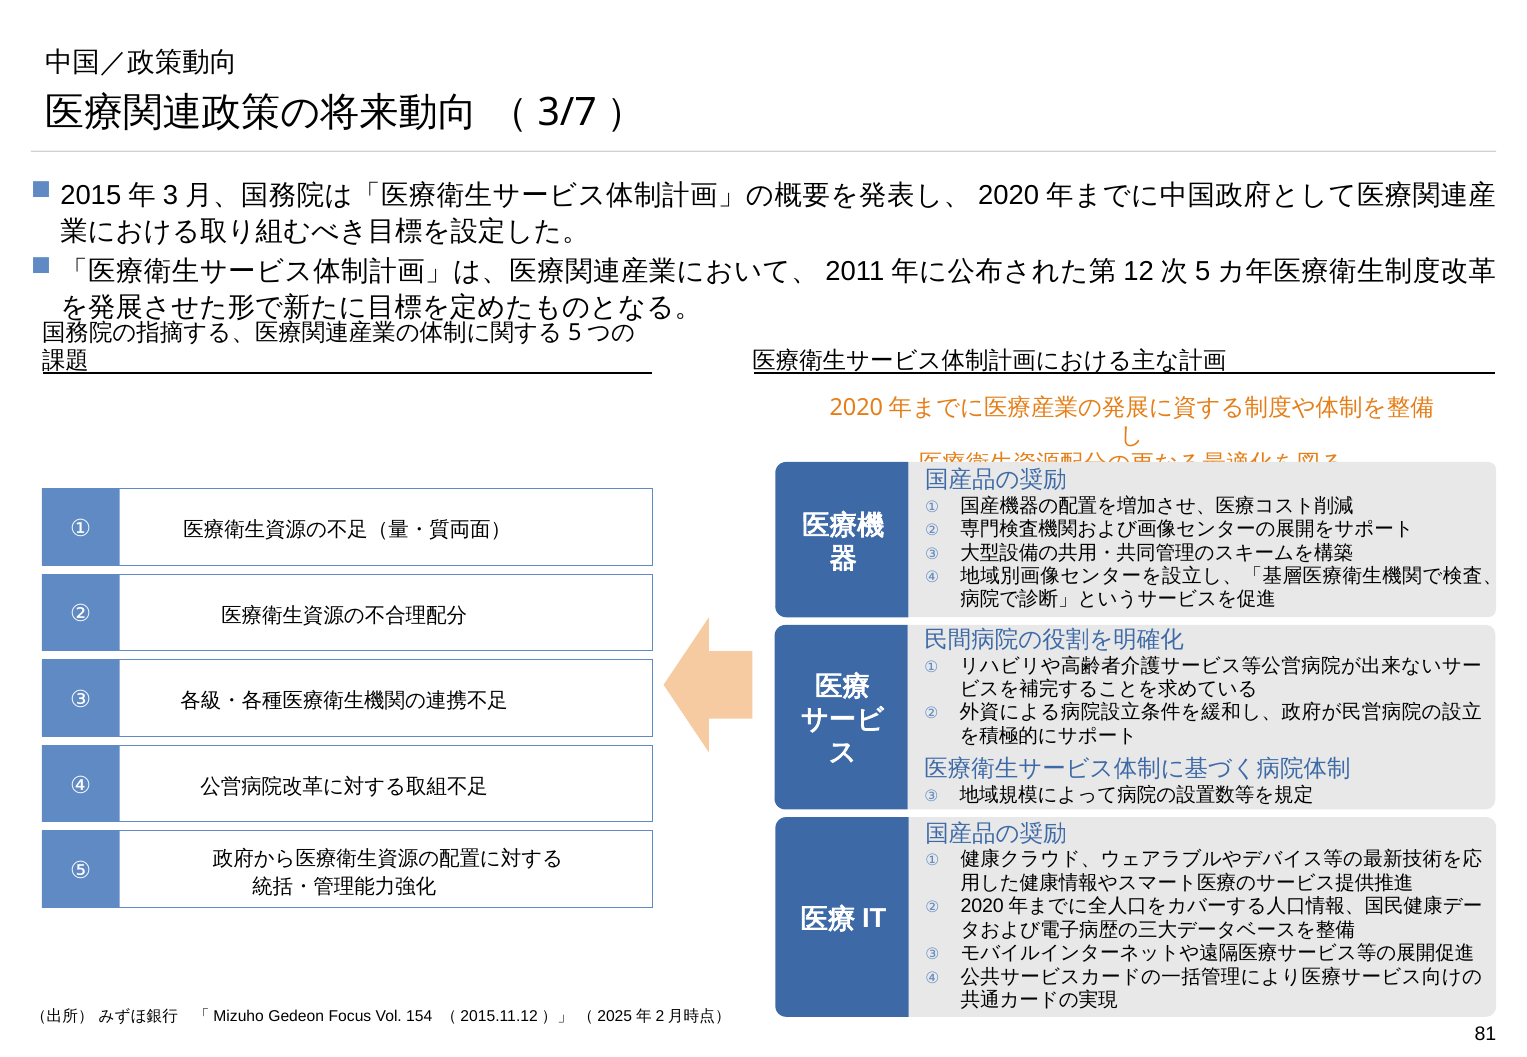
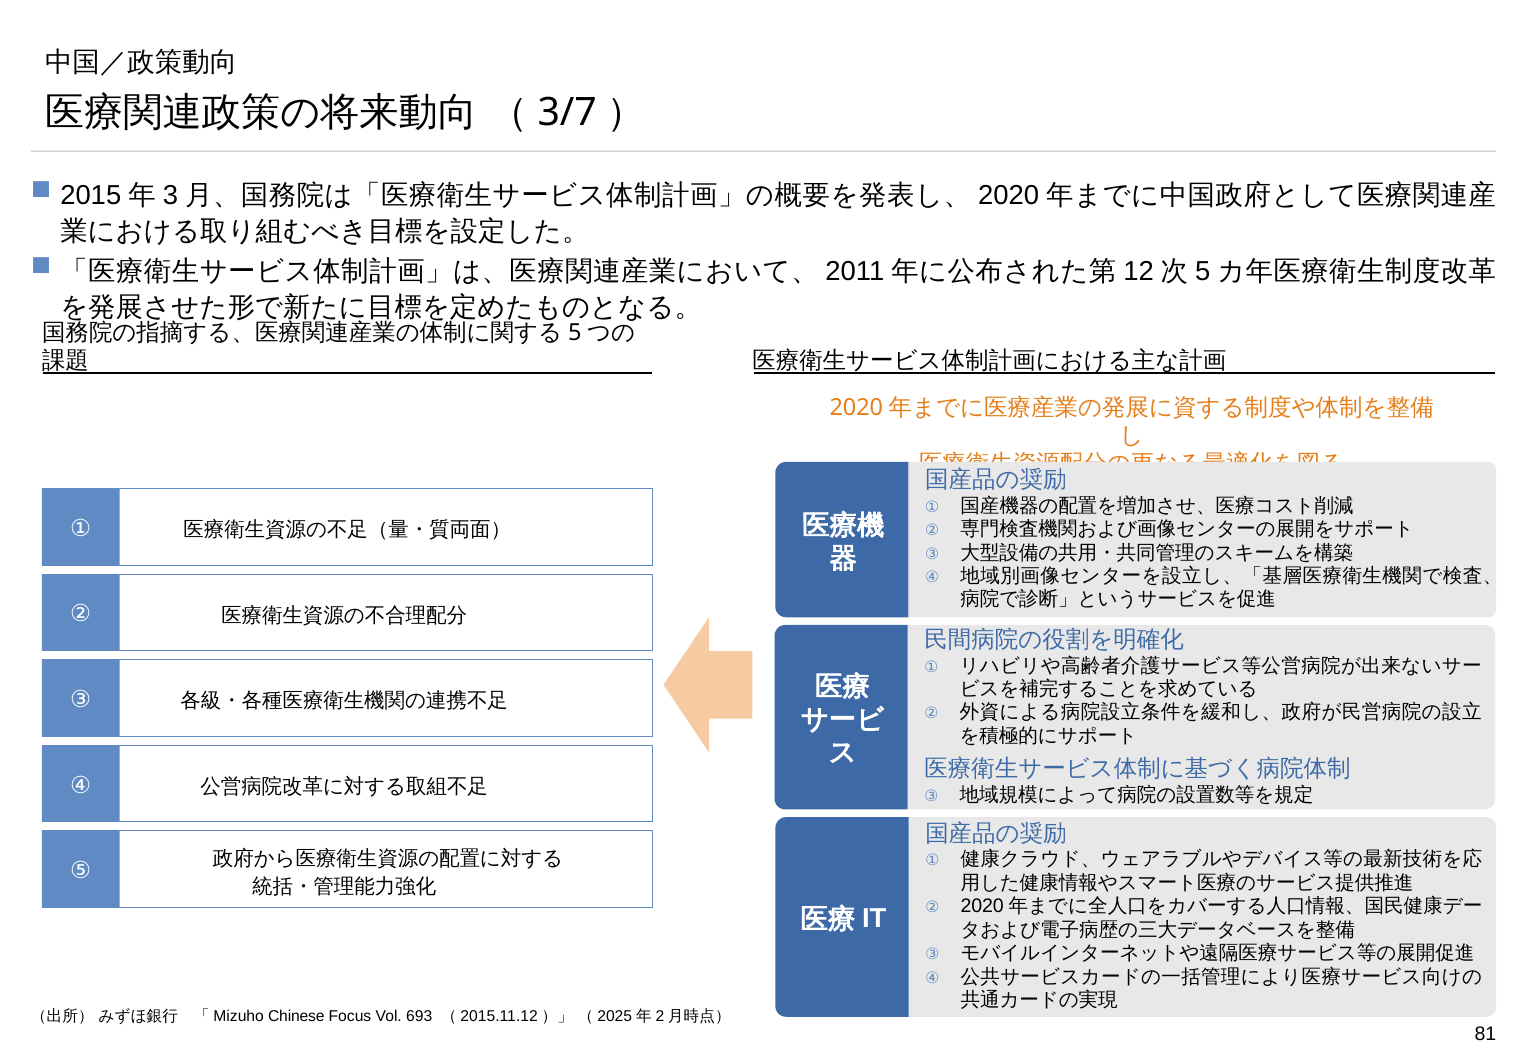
Gedeon: Gedeon -> Chinese (296, 1016)
154: 154 -> 693 (419, 1016)
